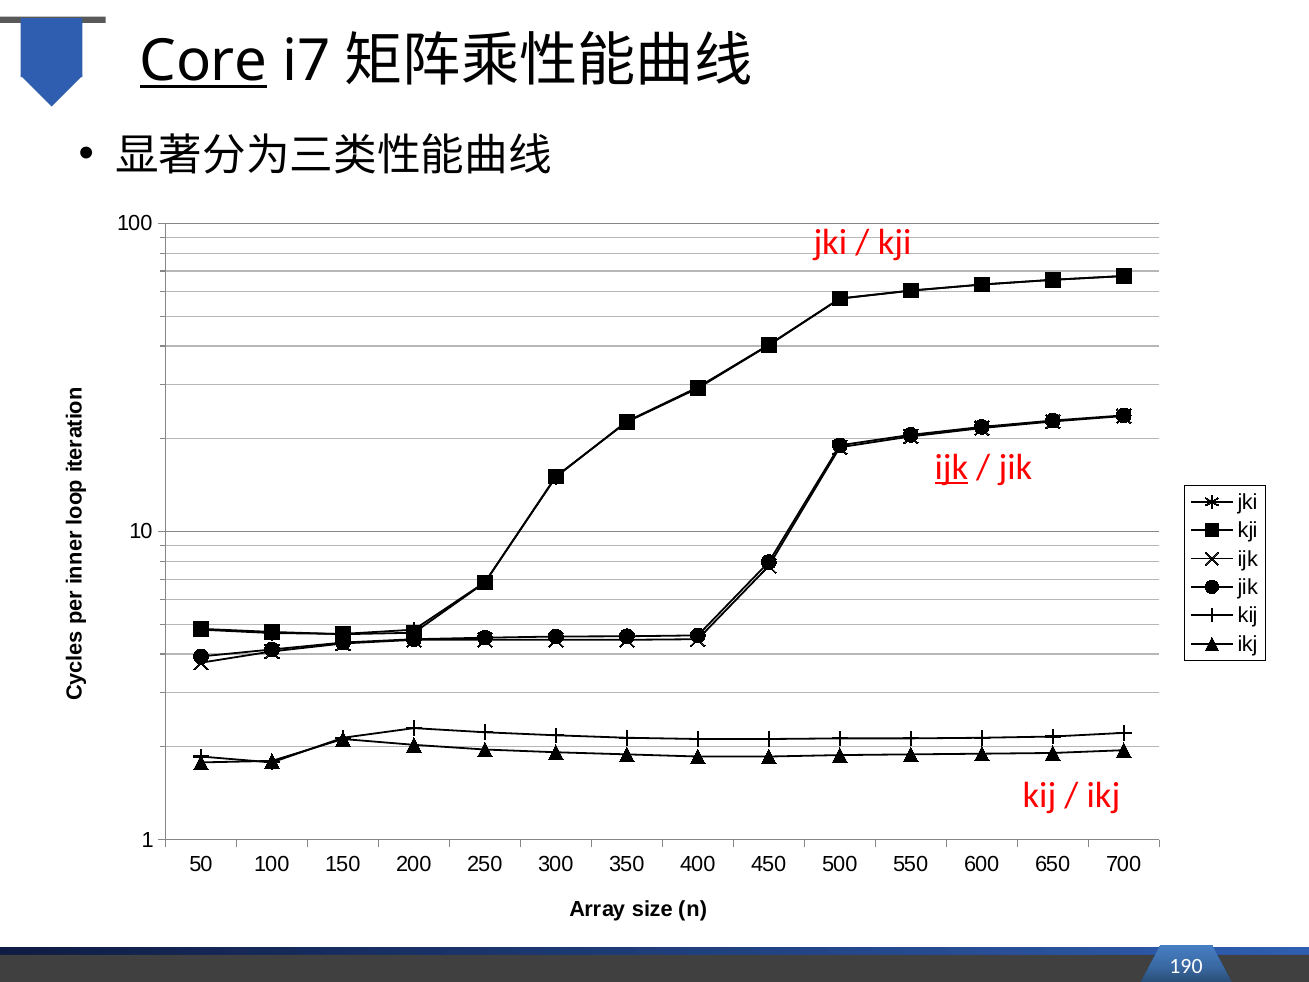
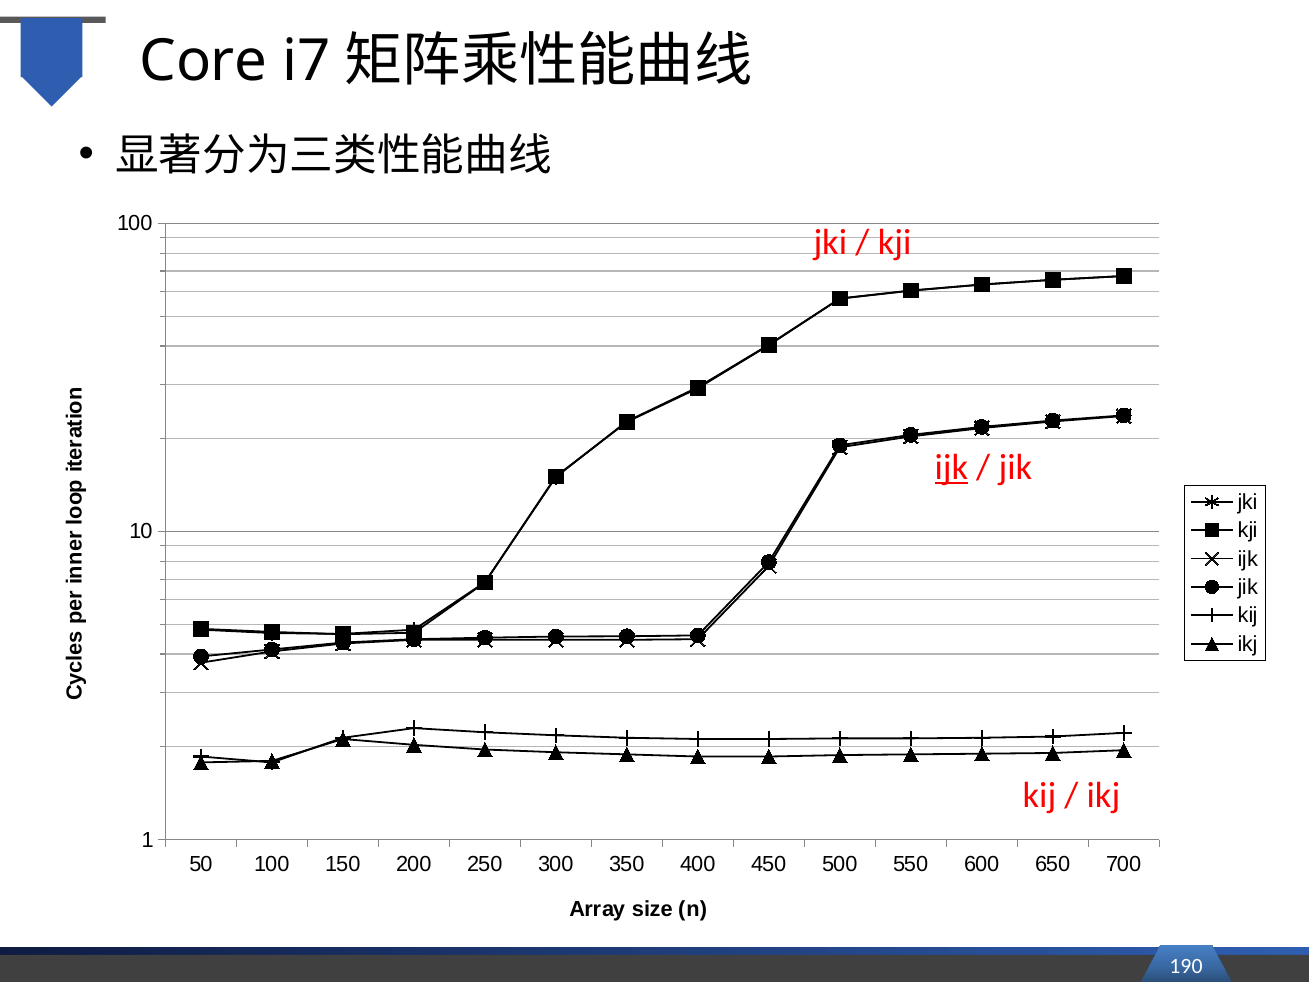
Core underline: present -> none (204, 62)
